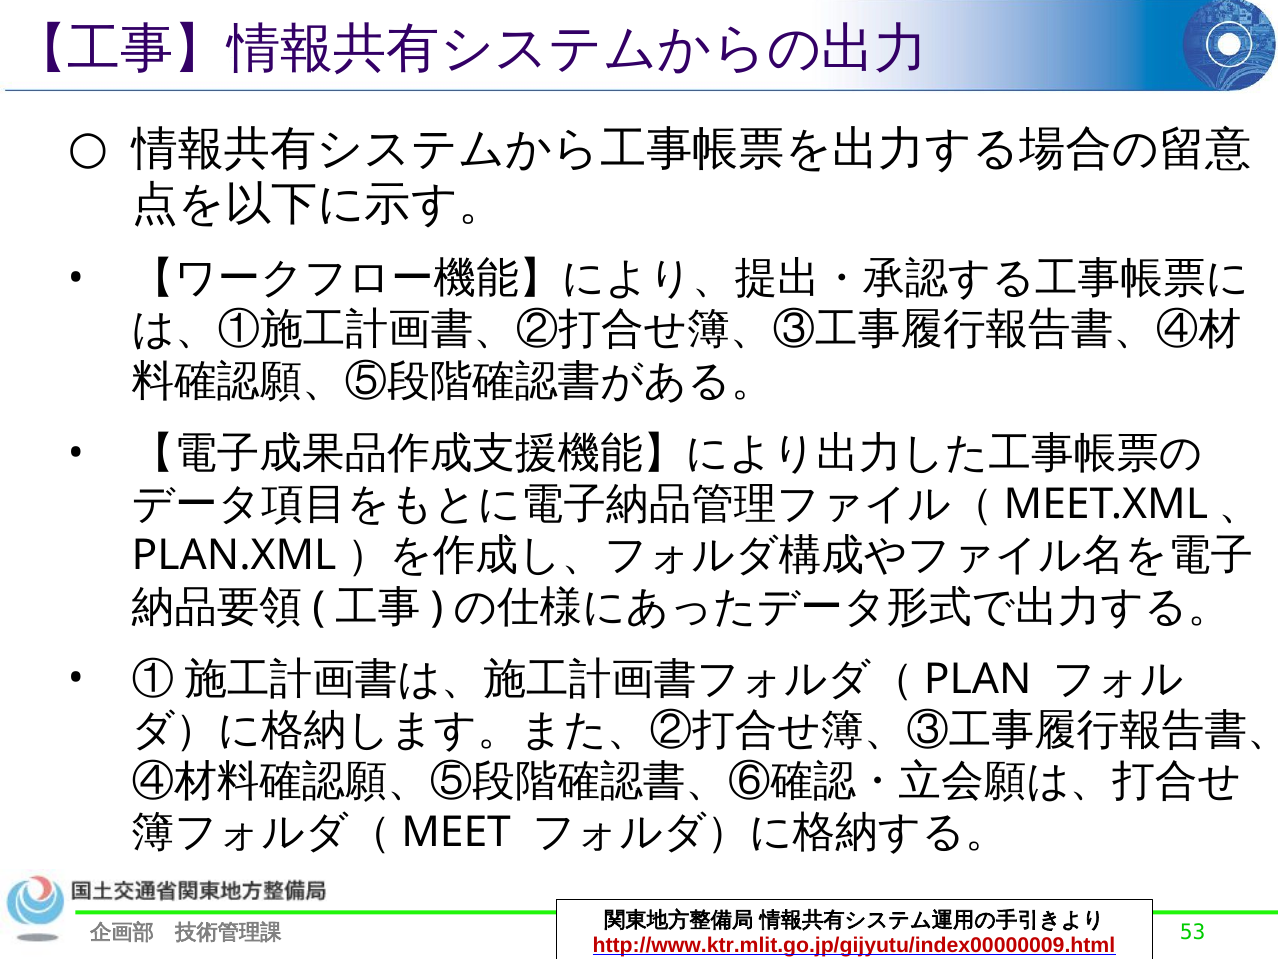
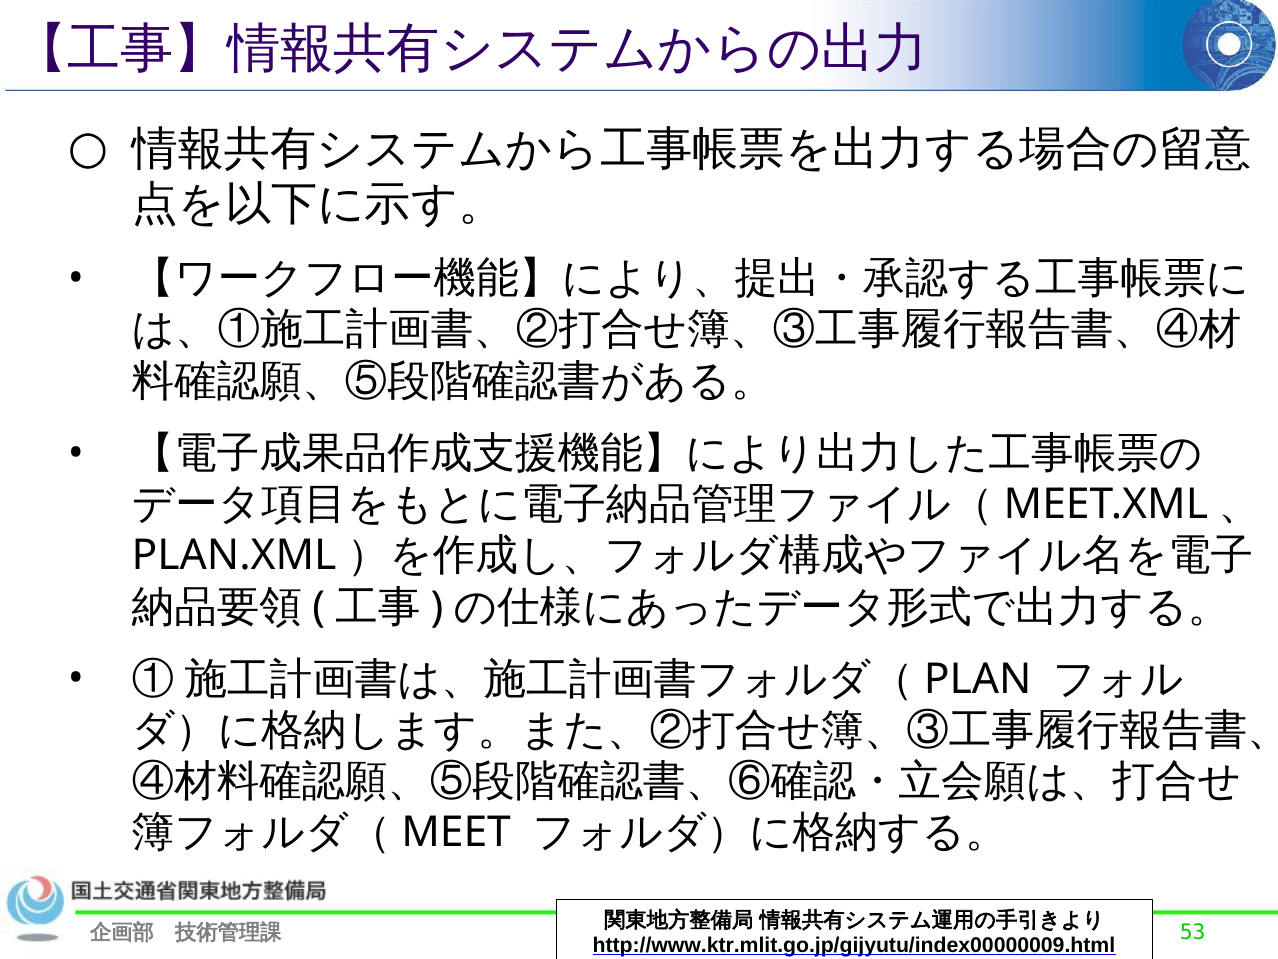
http://www.ktr.mlit.go.jp/gijyutu/index00000009.html colour: red -> black (854, 945)
